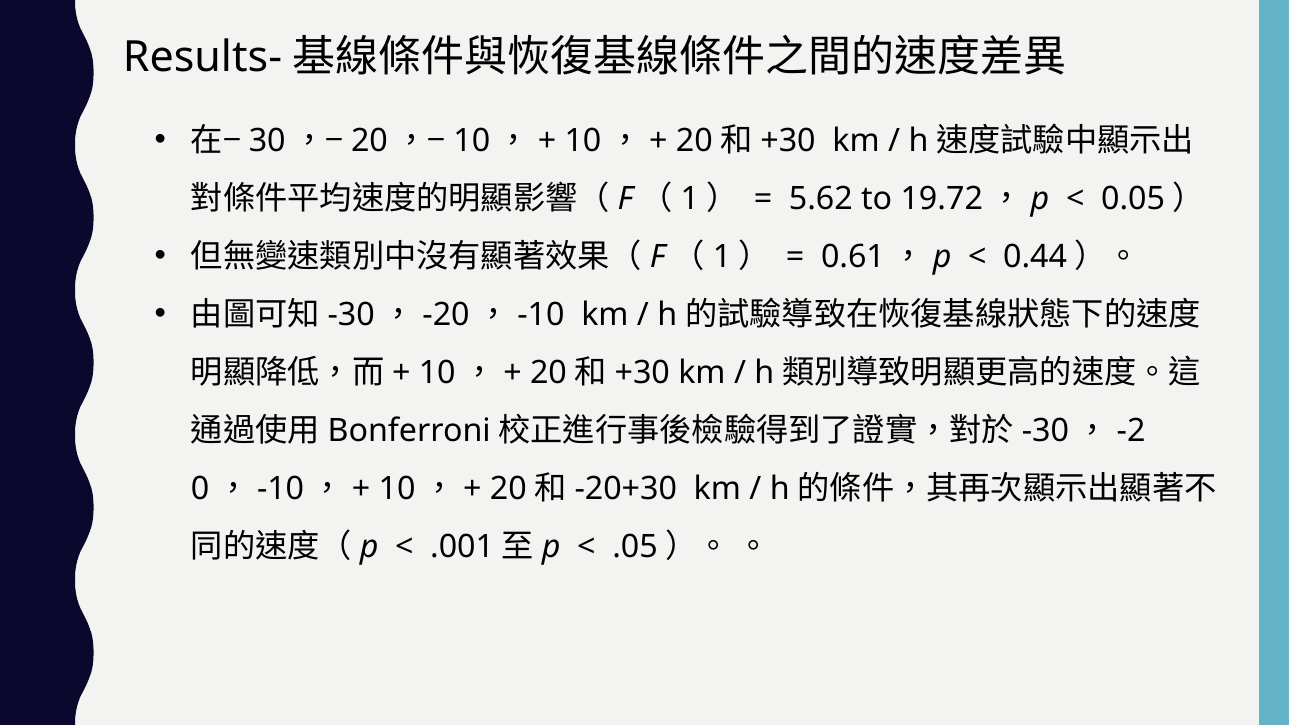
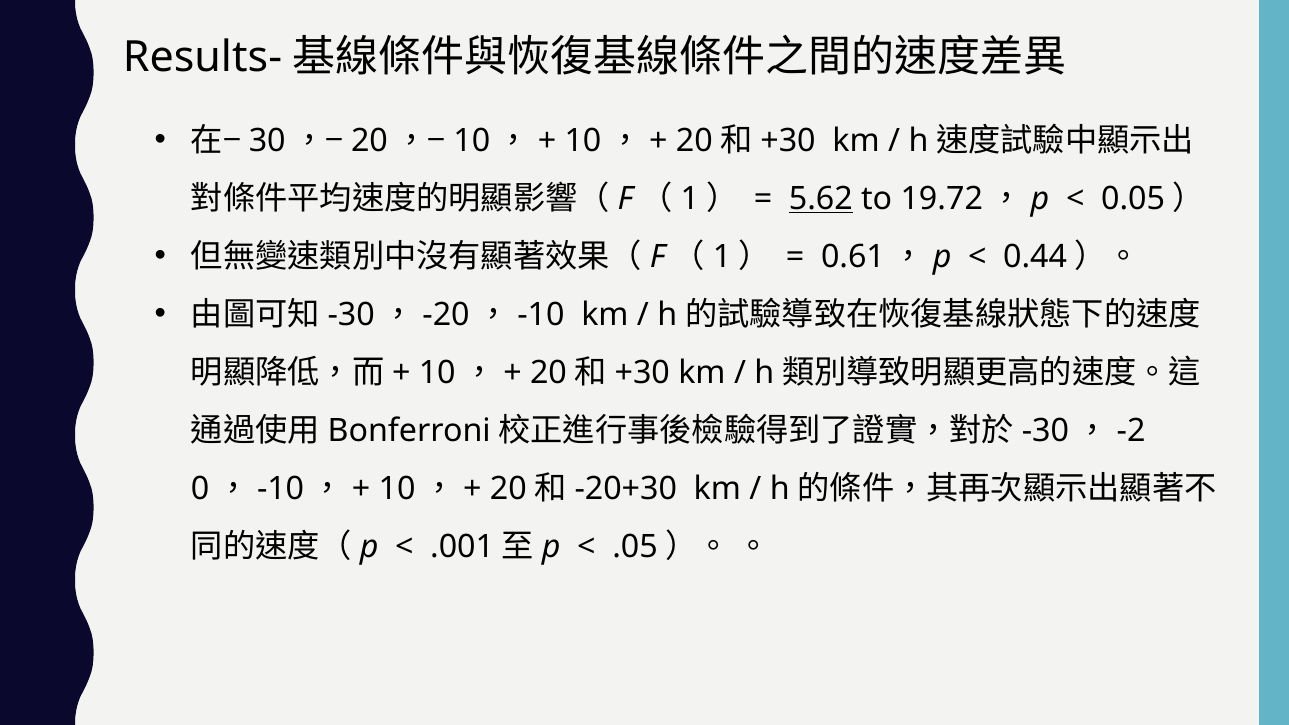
5.62 underline: none -> present (821, 199)
